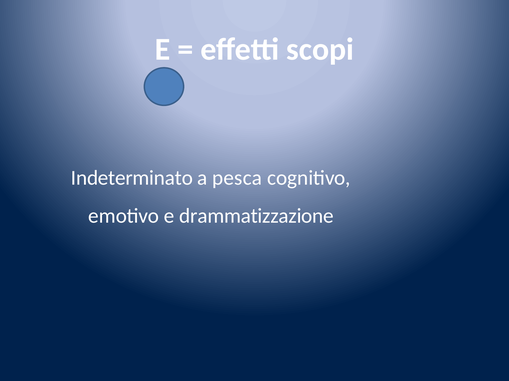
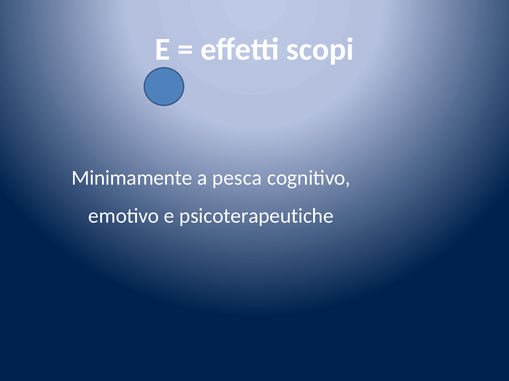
Indeterminato: Indeterminato -> Minimamente (132, 178)
drammatizzazione: drammatizzazione -> psicoterapeutiche (256, 216)
